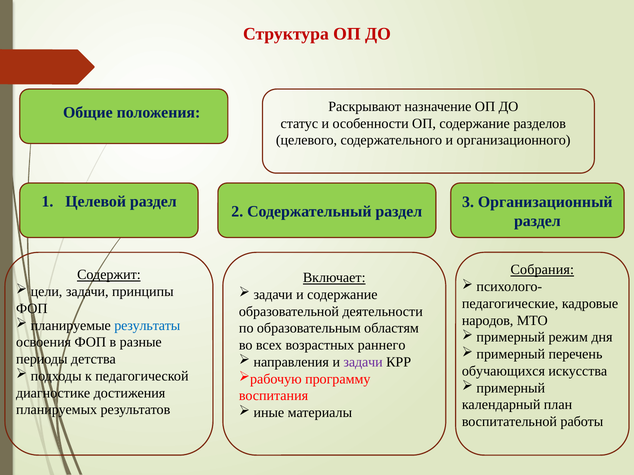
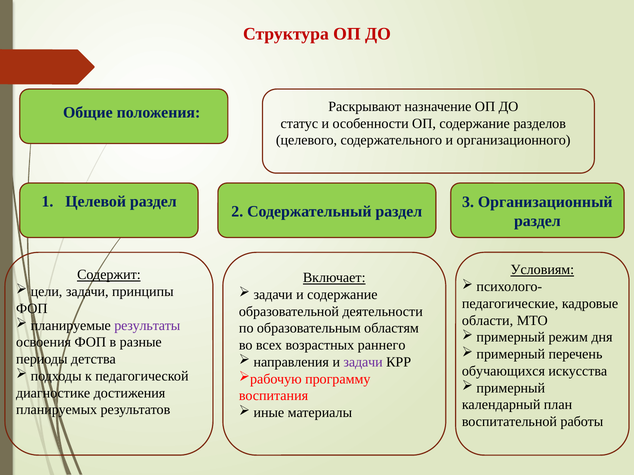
Собрания: Собрания -> Условиям (542, 270)
народов: народов -> области (488, 321)
результаты colour: blue -> purple (147, 326)
